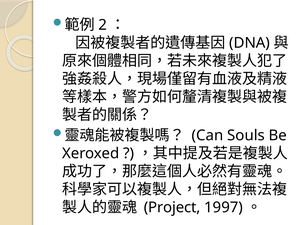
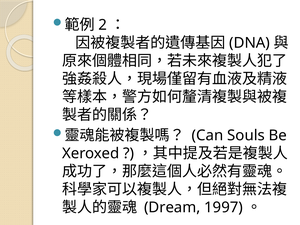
Project: Project -> Dream (172, 207)
